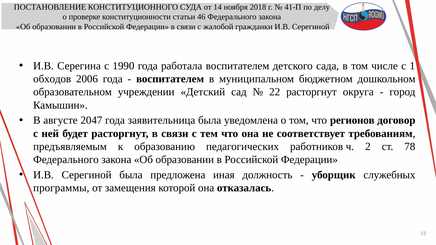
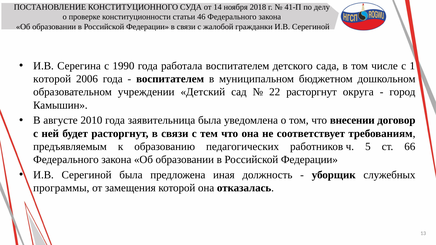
обходов: обходов -> которой (52, 79)
2047: 2047 -> 2010 (91, 120)
регионов: регионов -> внесении (352, 120)
2: 2 -> 5 (368, 147)
78: 78 -> 66 (410, 147)
